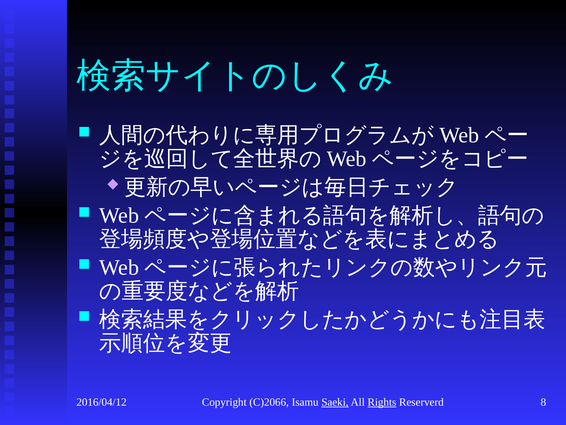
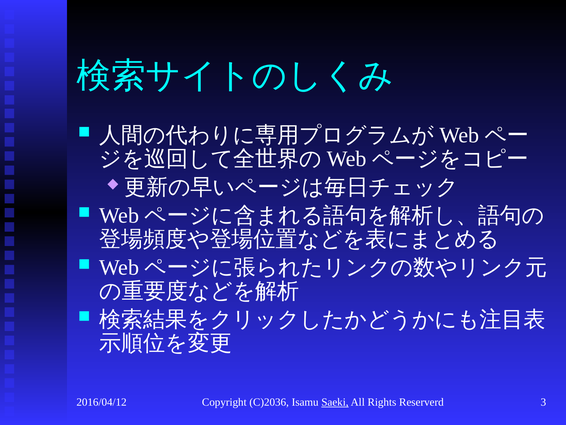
C)2066: C)2066 -> C)2036 (269, 402)
Rights underline: present -> none (382, 402)
8: 8 -> 3 (543, 402)
